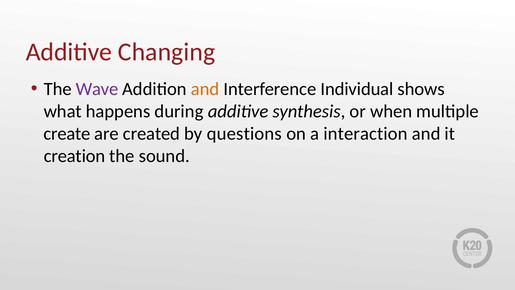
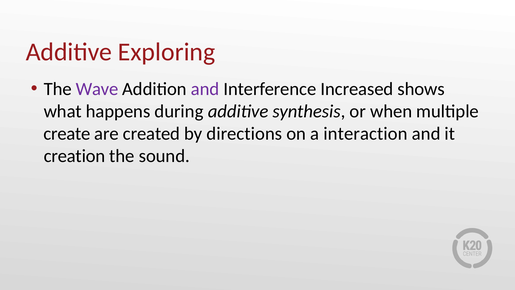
Changing: Changing -> Exploring (167, 52)
and colour: orange -> purple (205, 89)
Individual: Individual -> Increased (357, 89)
questions: questions -> directions (244, 134)
